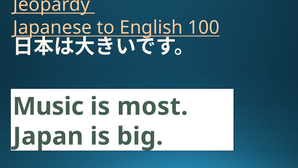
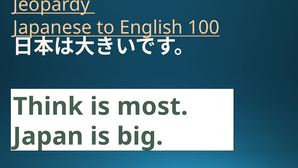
Music: Music -> Think (48, 106)
